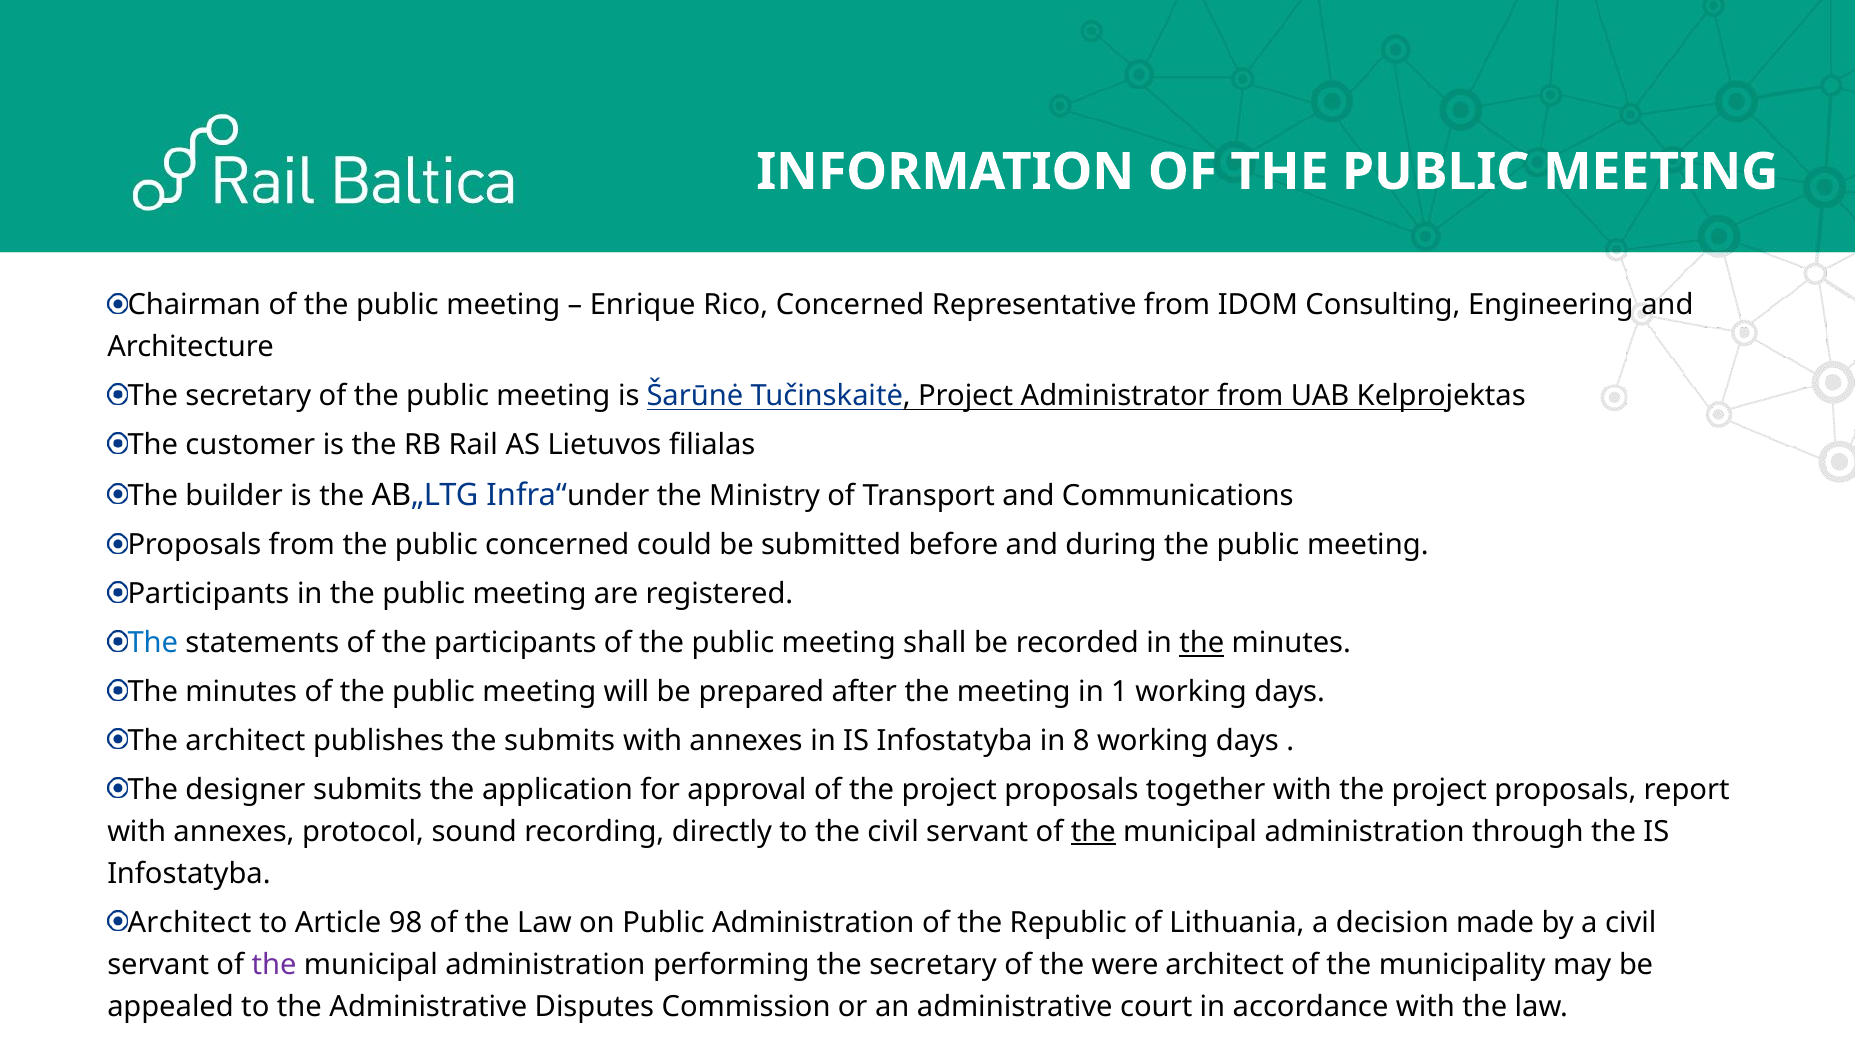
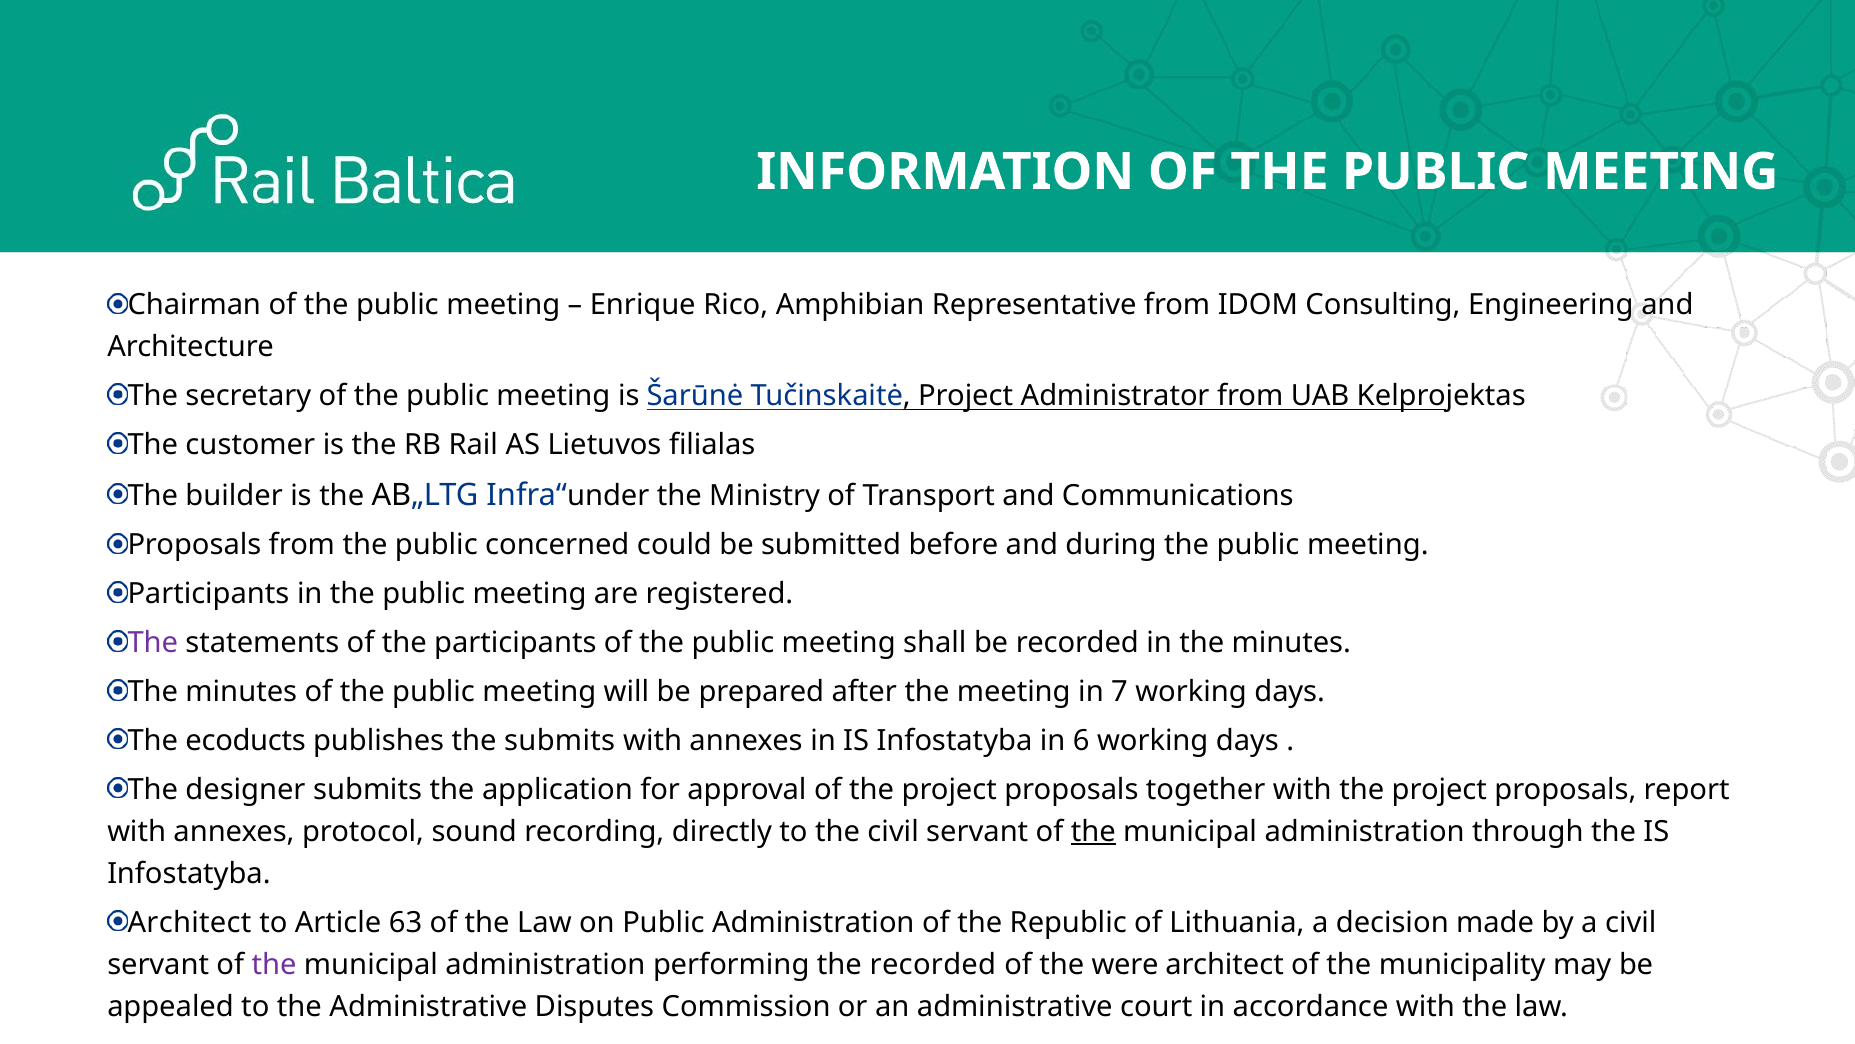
Rico Concerned: Concerned -> Amphibian (850, 305)
The colour: blue -> purple (153, 643)
the underline: present -> none (1202, 643)
1: 1 -> 7 (1120, 692)
The architect: architect -> ecoducts (246, 740)
8: 8 -> 6 (1081, 740)
98: 98 -> 63 (406, 922)
performing the secretary: secretary -> recorded (933, 964)
